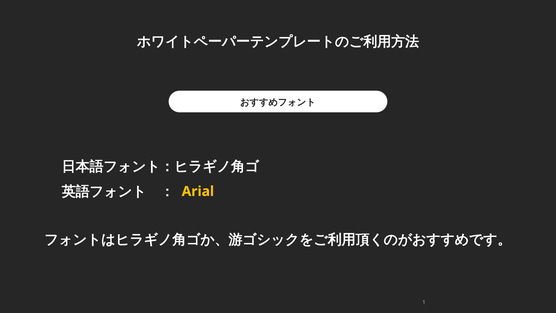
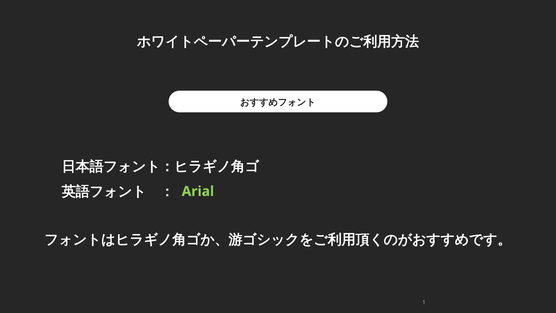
Arial colour: yellow -> light green (198, 191)
